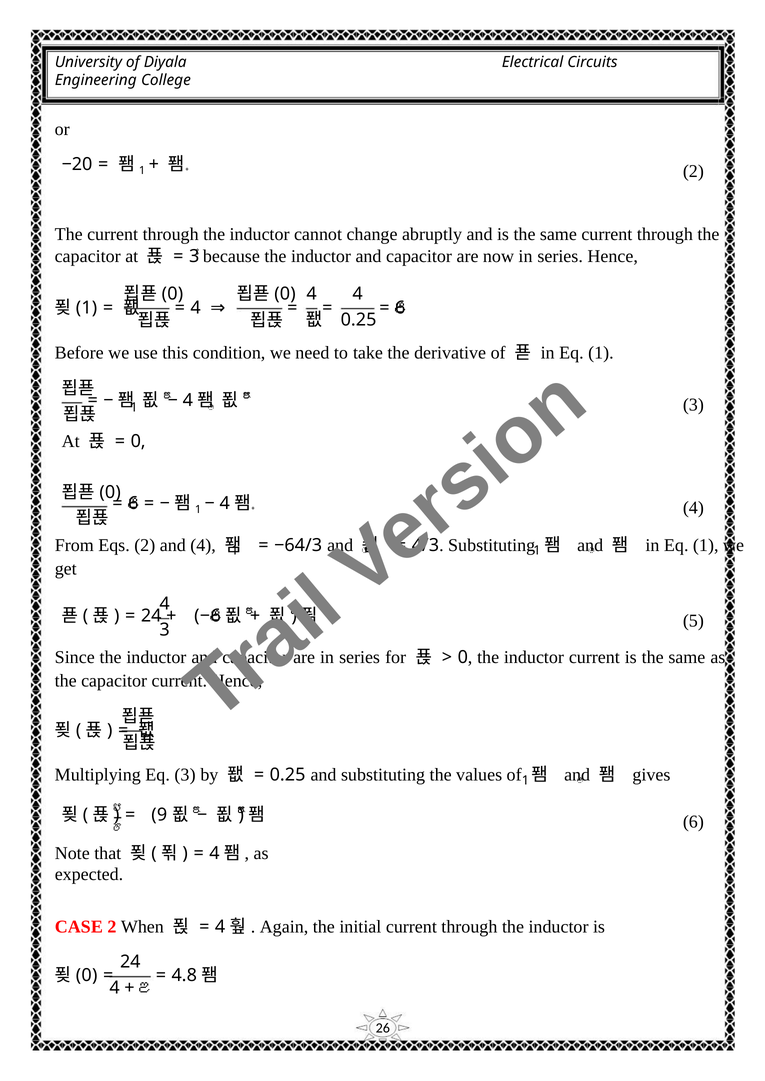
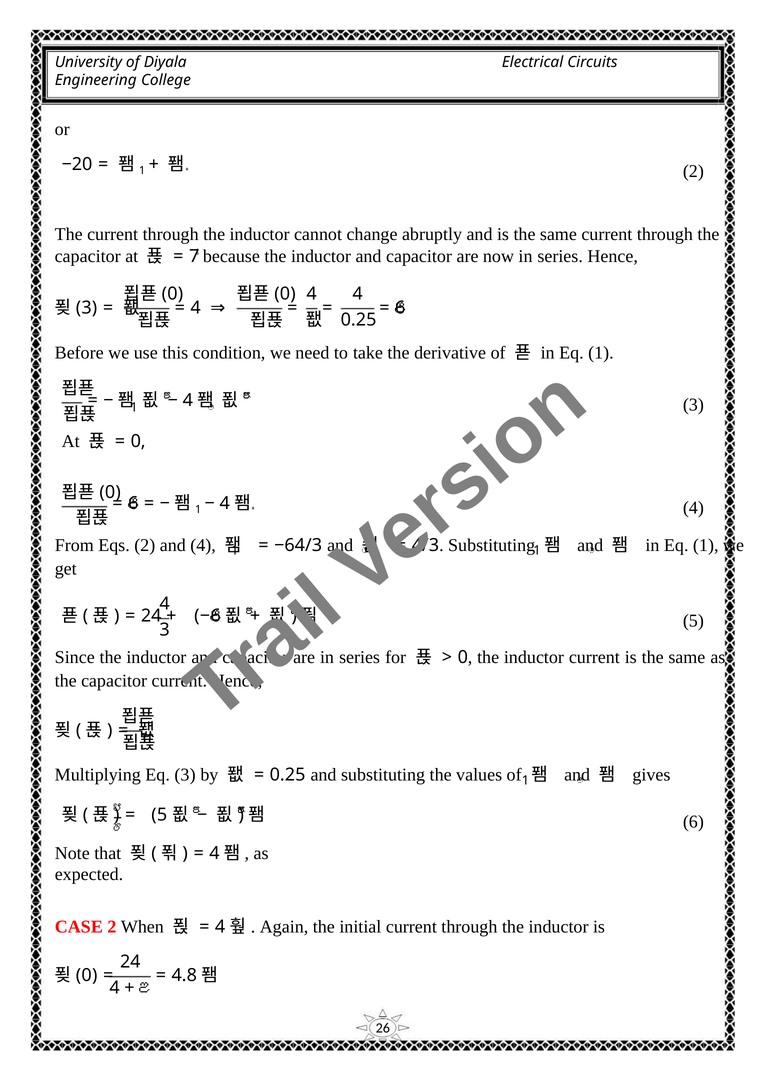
3: 3 -> 7 (194, 257)
1: 1 -> 3 (87, 308)
9: 9 -> 5 (159, 815)
